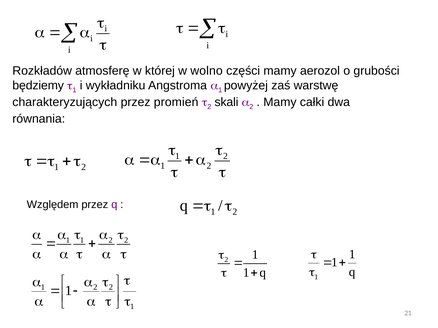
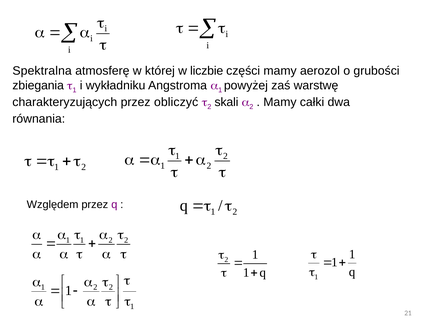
Rozkładów: Rozkładów -> Spektralna (42, 71)
wolno: wolno -> liczbie (207, 71)
będziemy: będziemy -> zbiegania (38, 86)
promień: promień -> obliczyć (176, 102)
